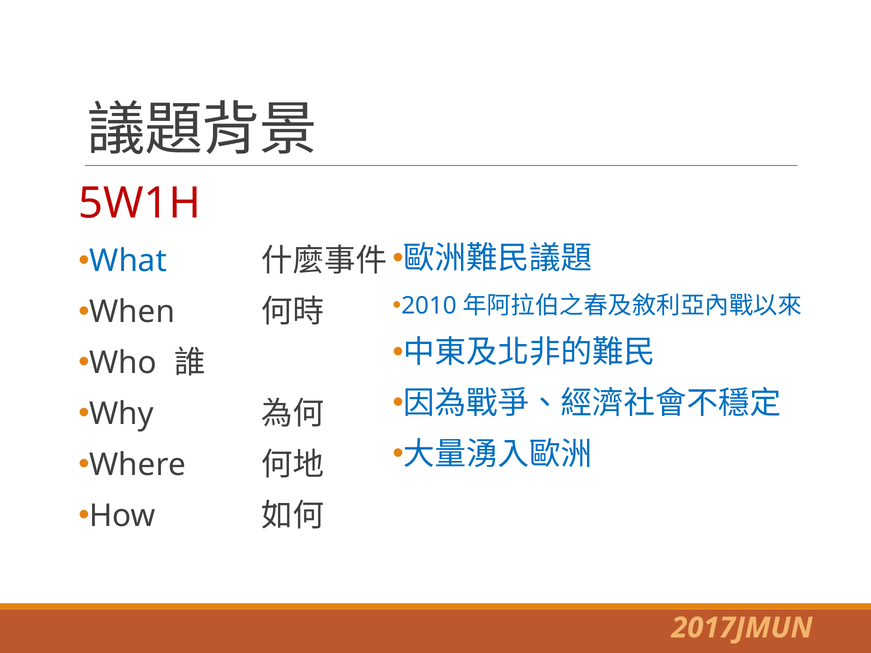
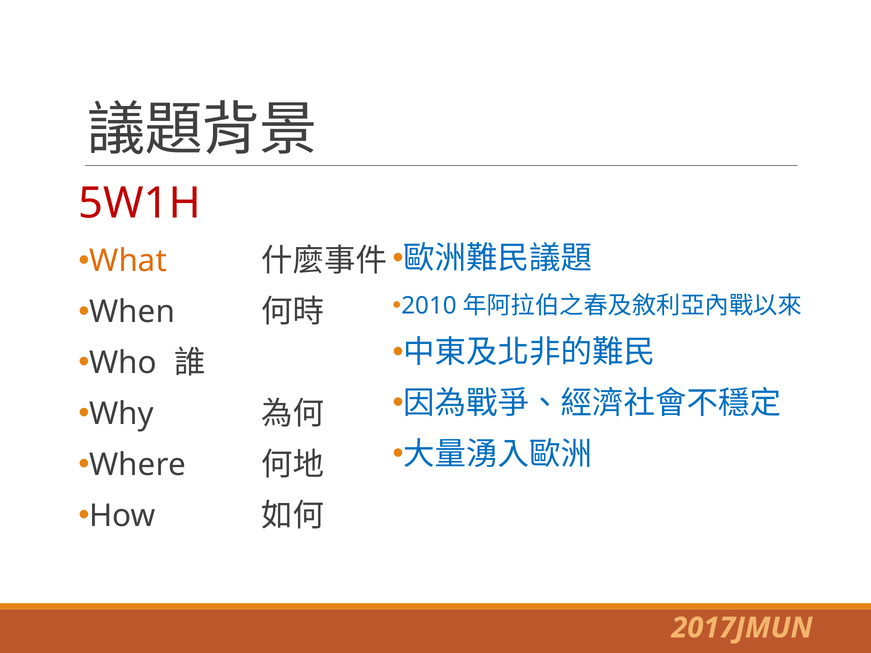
What colour: blue -> orange (128, 261)
